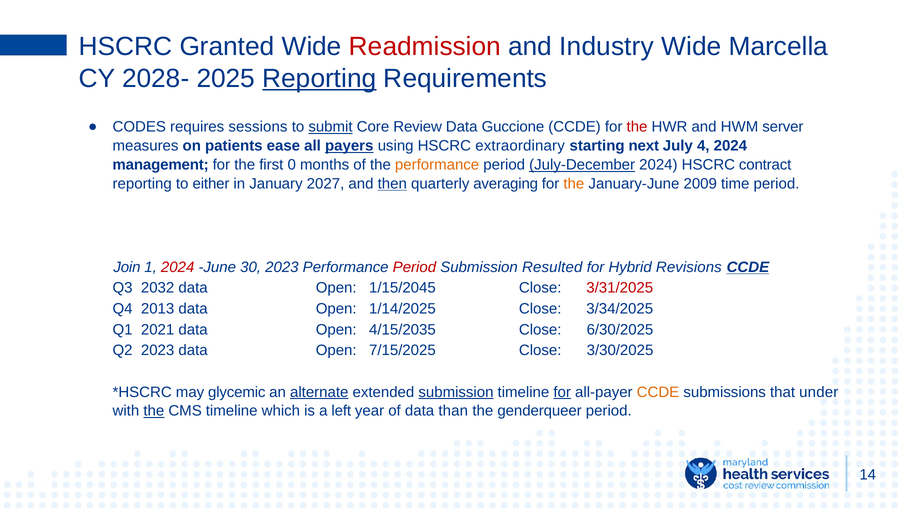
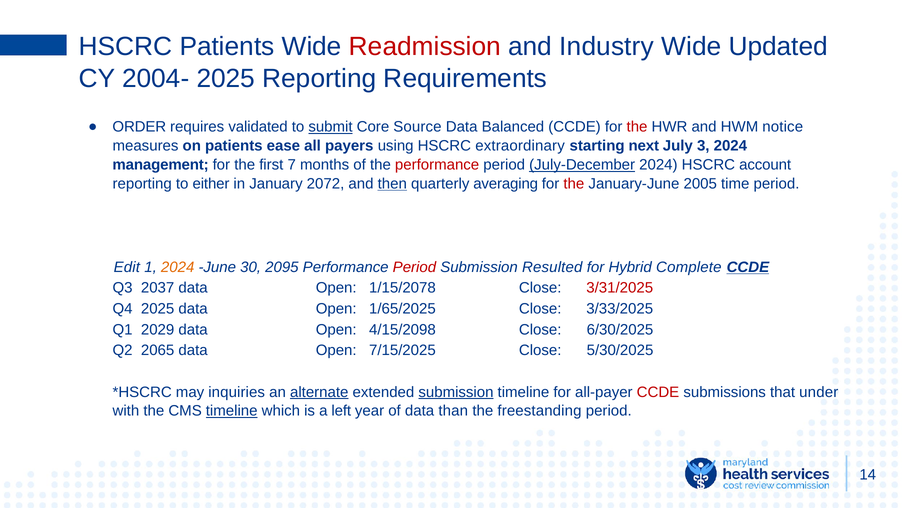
HSCRC Granted: Granted -> Patients (227, 47)
Marcella: Marcella -> Updated (778, 47)
2028-: 2028- -> 2004- (156, 78)
Reporting underline: present -> none (319, 78)
CODES: CODES -> ORDER (139, 127)
sessions: sessions -> validated (258, 127)
Review: Review -> Source (417, 127)
Guccione: Guccione -> Balanced (513, 127)
server: server -> notice (783, 127)
payers underline: present -> none (349, 146)
4: 4 -> 3 (703, 146)
0: 0 -> 7 (292, 165)
performance colour: orange -> red (437, 165)
contract: contract -> account (765, 165)
2027: 2027 -> 2072 (326, 184)
the colour: orange -> red (574, 184)
2009: 2009 -> 2005 (700, 184)
Join: Join -> Edit (127, 267)
2024 colour: red -> orange (178, 267)
30 2023: 2023 -> 2095 (282, 267)
Revisions: Revisions -> Complete (689, 267)
2032: 2032 -> 2037 (158, 288)
1/15/2045: 1/15/2045 -> 1/15/2078 (402, 288)
Q4 2013: 2013 -> 2025 (158, 309)
1/14/2025: 1/14/2025 -> 1/65/2025 (402, 309)
3/34/2025: 3/34/2025 -> 3/33/2025 (620, 309)
2021: 2021 -> 2029 (158, 330)
4/15/2035: 4/15/2035 -> 4/15/2098 (402, 330)
Q2 2023: 2023 -> 2065 (158, 350)
3/30/2025: 3/30/2025 -> 5/30/2025 (620, 350)
glycemic: glycemic -> inquiries (237, 392)
for underline: present -> none (562, 392)
CCDE colour: orange -> red (658, 392)
the underline: present -> none (154, 411)
timeline underline: none -> present (232, 411)
genderqueer: genderqueer -> freestanding (539, 411)
